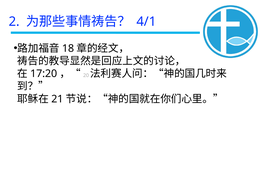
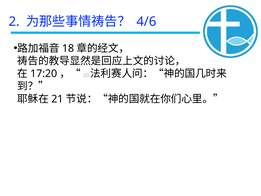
4/1: 4/1 -> 4/6 (146, 22)
